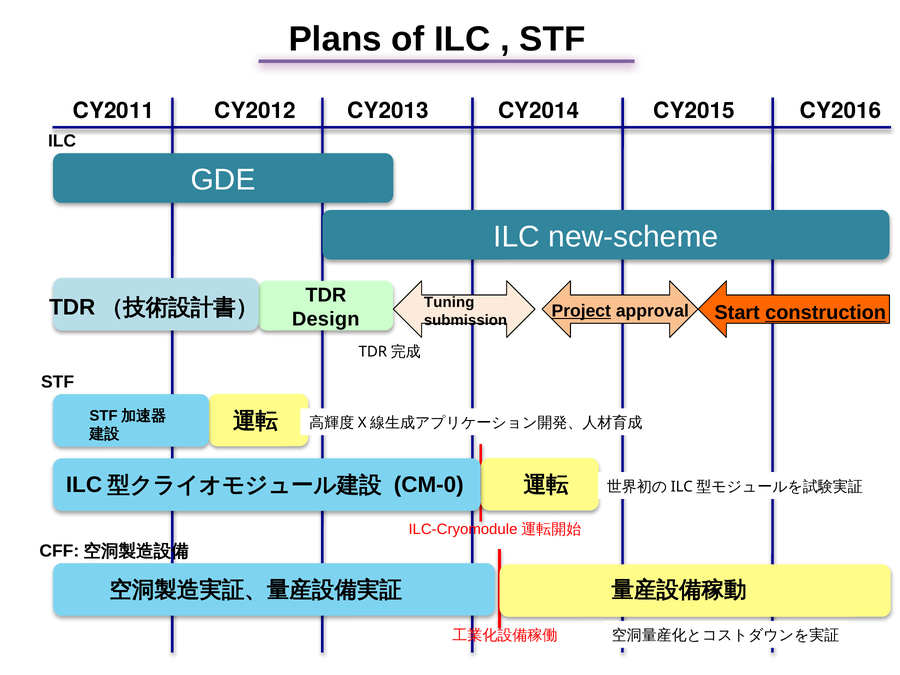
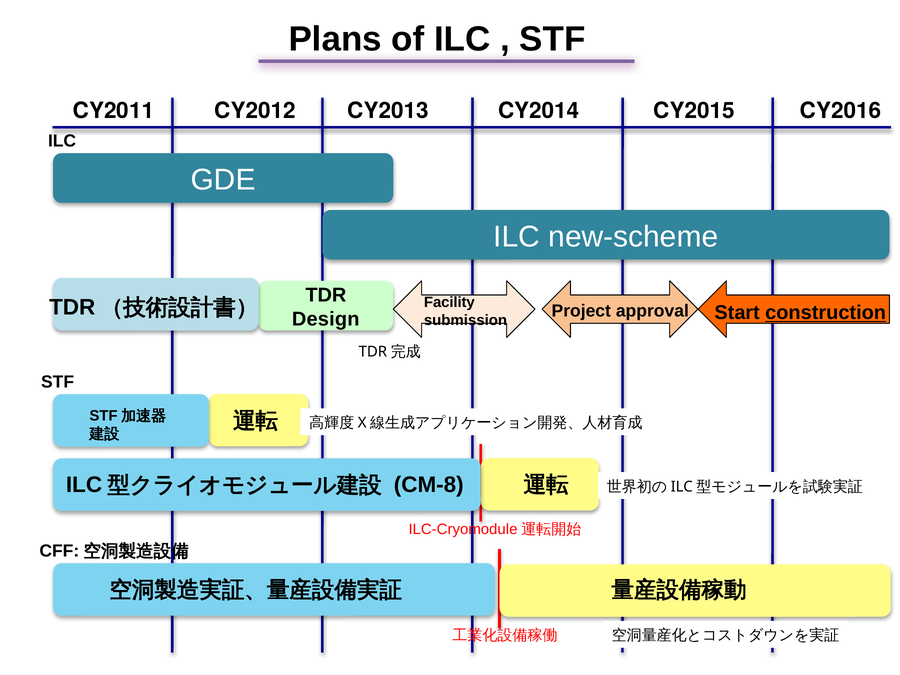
Tuning: Tuning -> Facility (449, 302)
Project underline: present -> none (581, 311)
CM-0: CM-0 -> CM-8 (429, 485)
